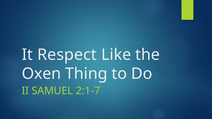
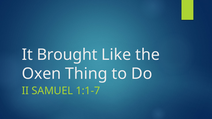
Respect: Respect -> Brought (67, 55)
2:1-7: 2:1-7 -> 1:1-7 (88, 91)
